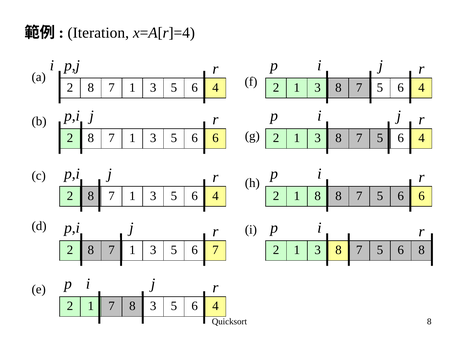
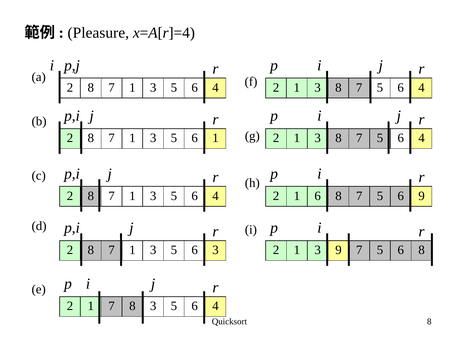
Iteration: Iteration -> Pleasure (98, 33)
3 5 6 6: 6 -> 1 (215, 138)
1 8: 8 -> 6 (318, 196)
7 5 6 6: 6 -> 9 (422, 196)
6 7: 7 -> 3 (215, 250)
8: 8 -> 9 (338, 250)
